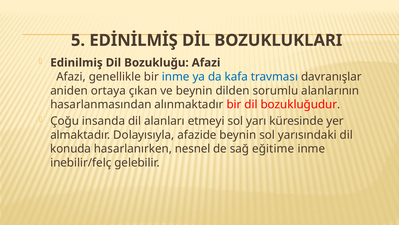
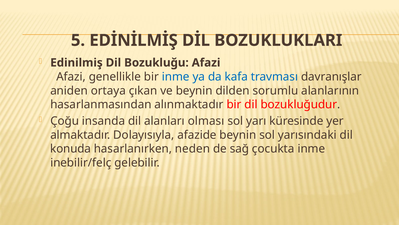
etmeyi: etmeyi -> olması (206, 121)
nesnel: nesnel -> neden (192, 149)
eğitime: eğitime -> çocukta (273, 149)
